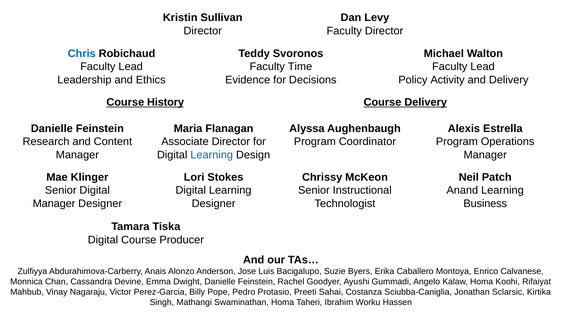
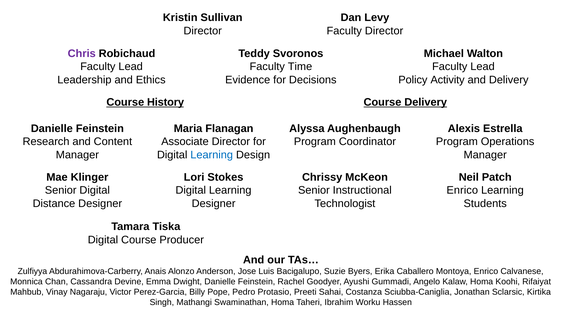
Chris colour: blue -> purple (82, 54)
Anand: Anand -> Enrico (462, 190)
Manager: Manager -> Distance (54, 204)
Business: Business -> Students (485, 204)
